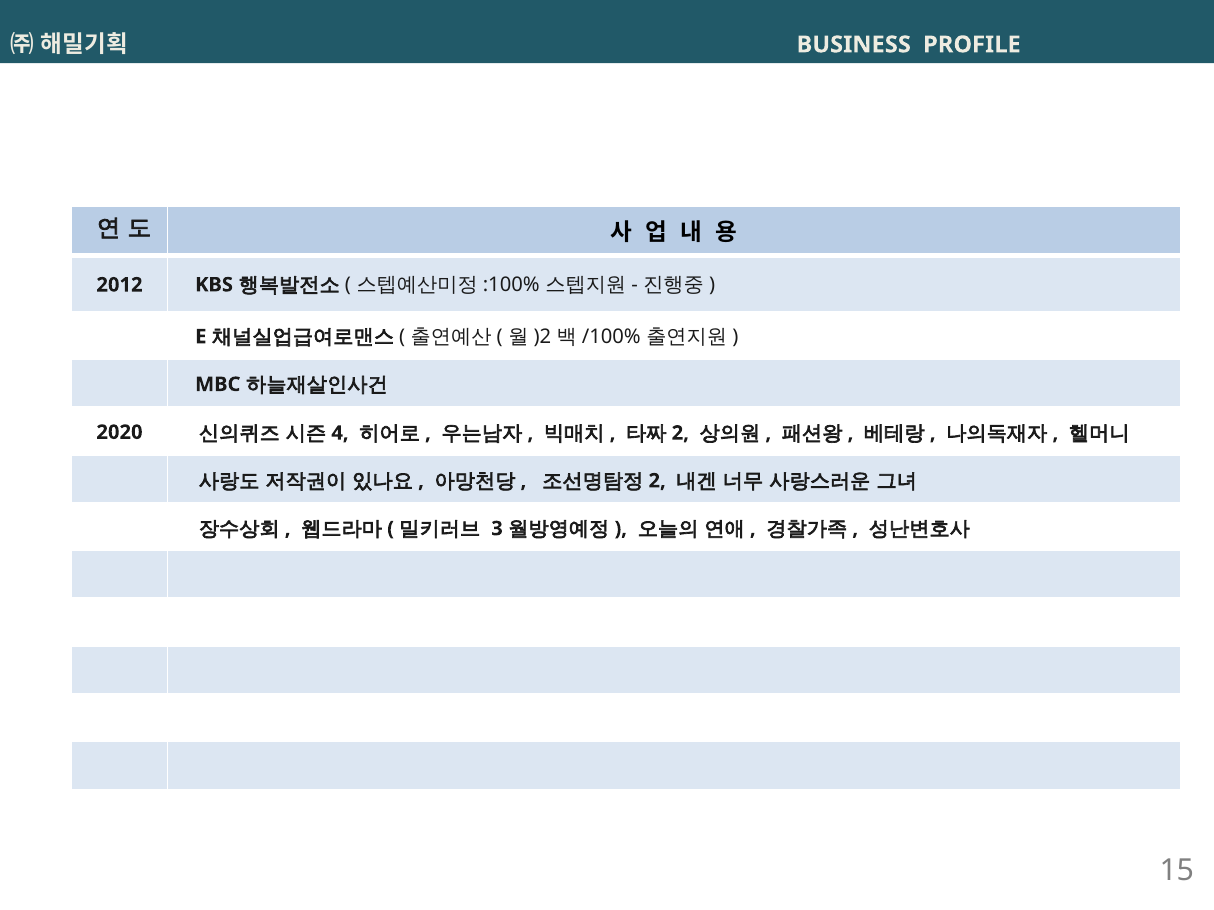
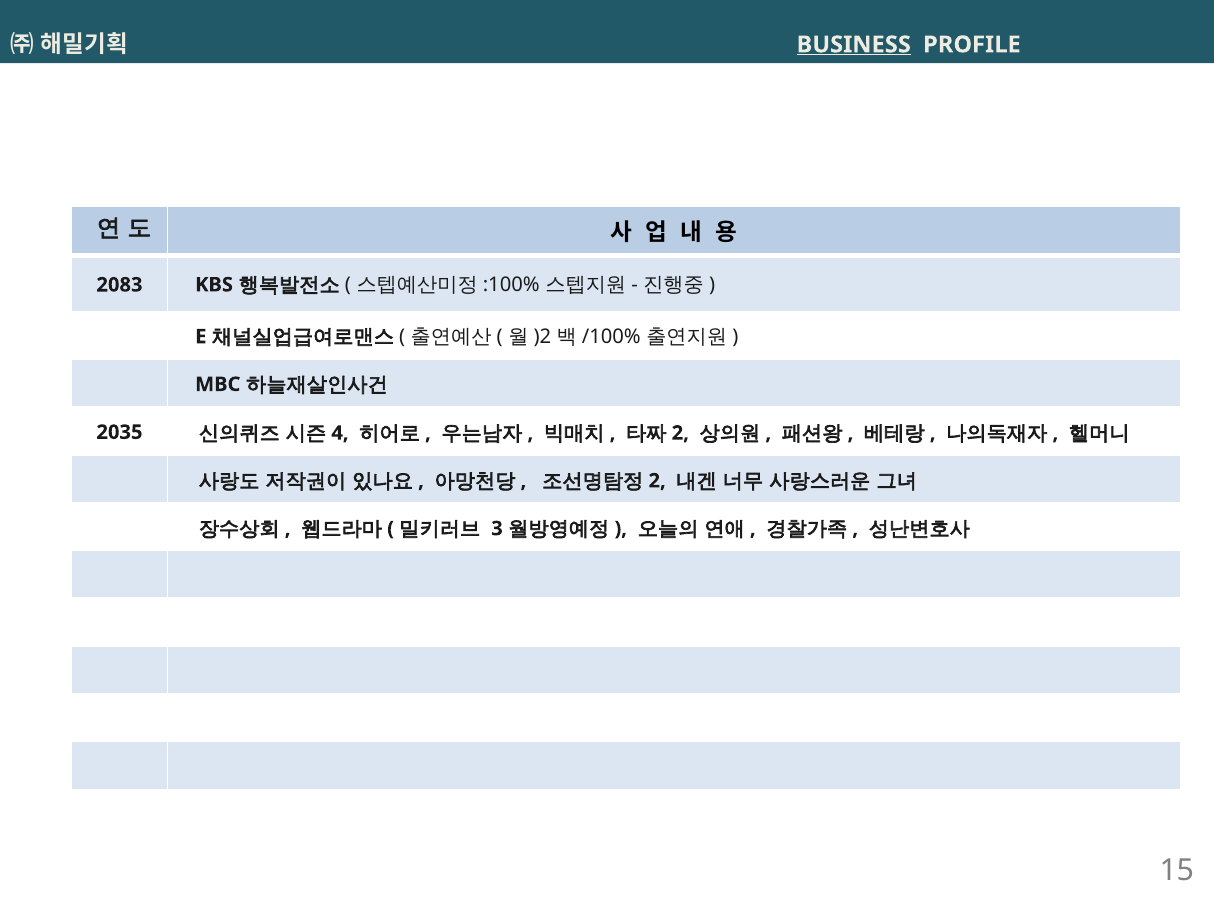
BUSINESS underline: none -> present (854, 45)
2012: 2012 -> 2083 (119, 285)
2020: 2020 -> 2035 (119, 432)
